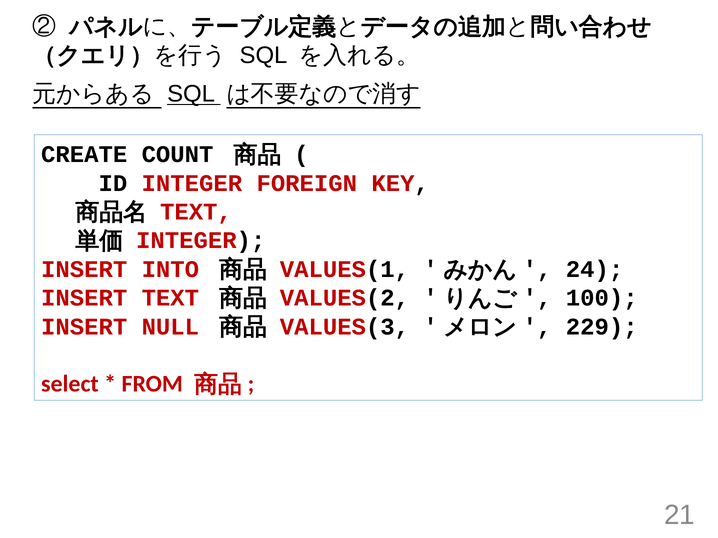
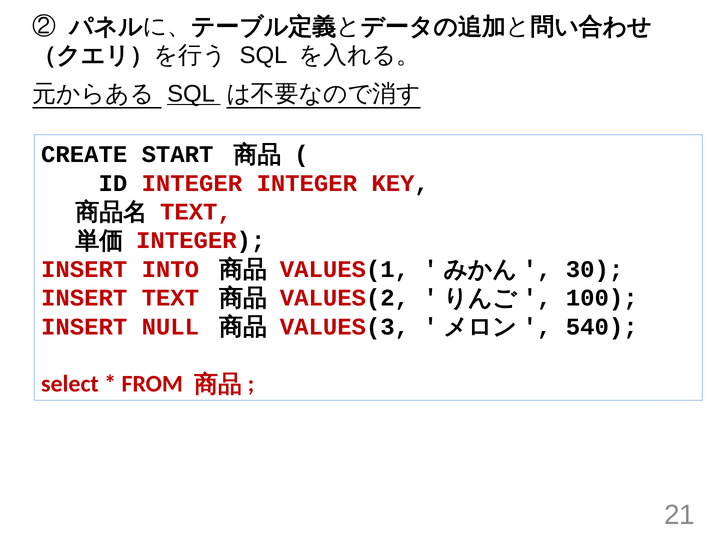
COUNT: COUNT -> START (178, 155)
INTEGER FOREIGN: FOREIGN -> INTEGER (307, 183)
24: 24 -> 30 (595, 270)
229: 229 -> 540 (602, 327)
